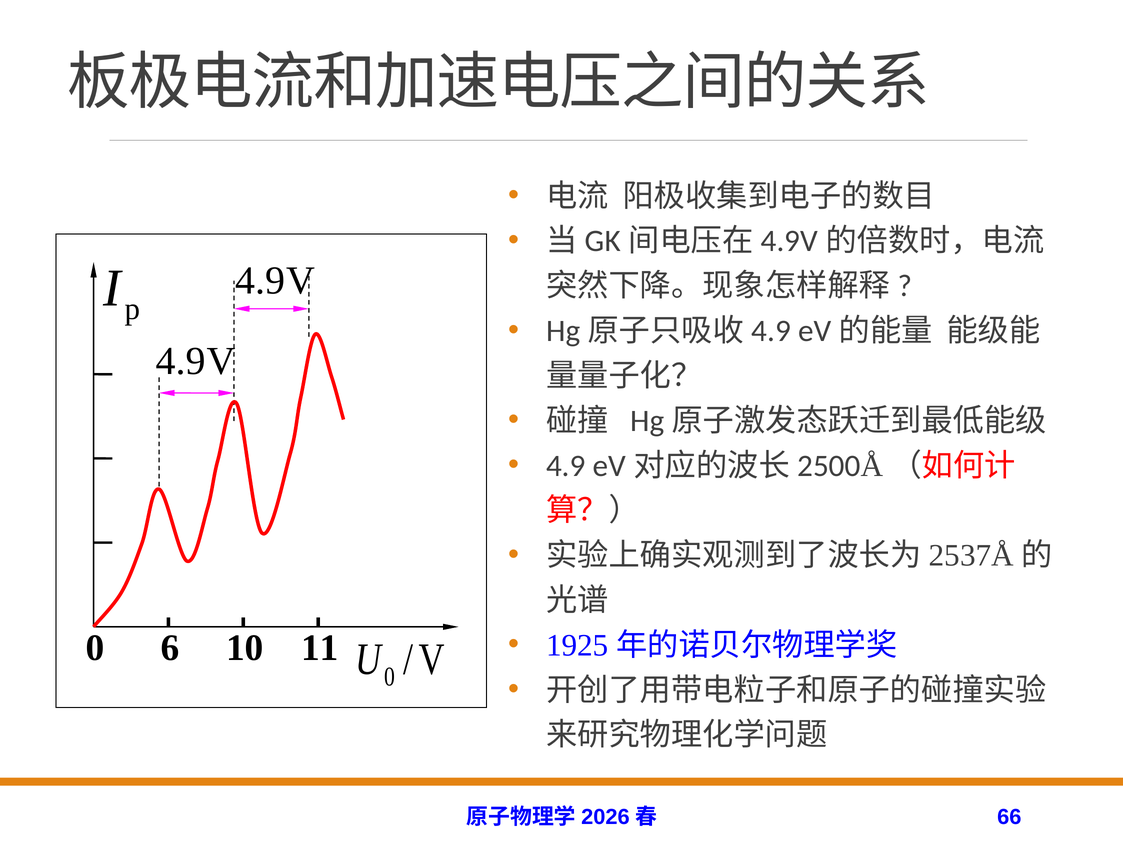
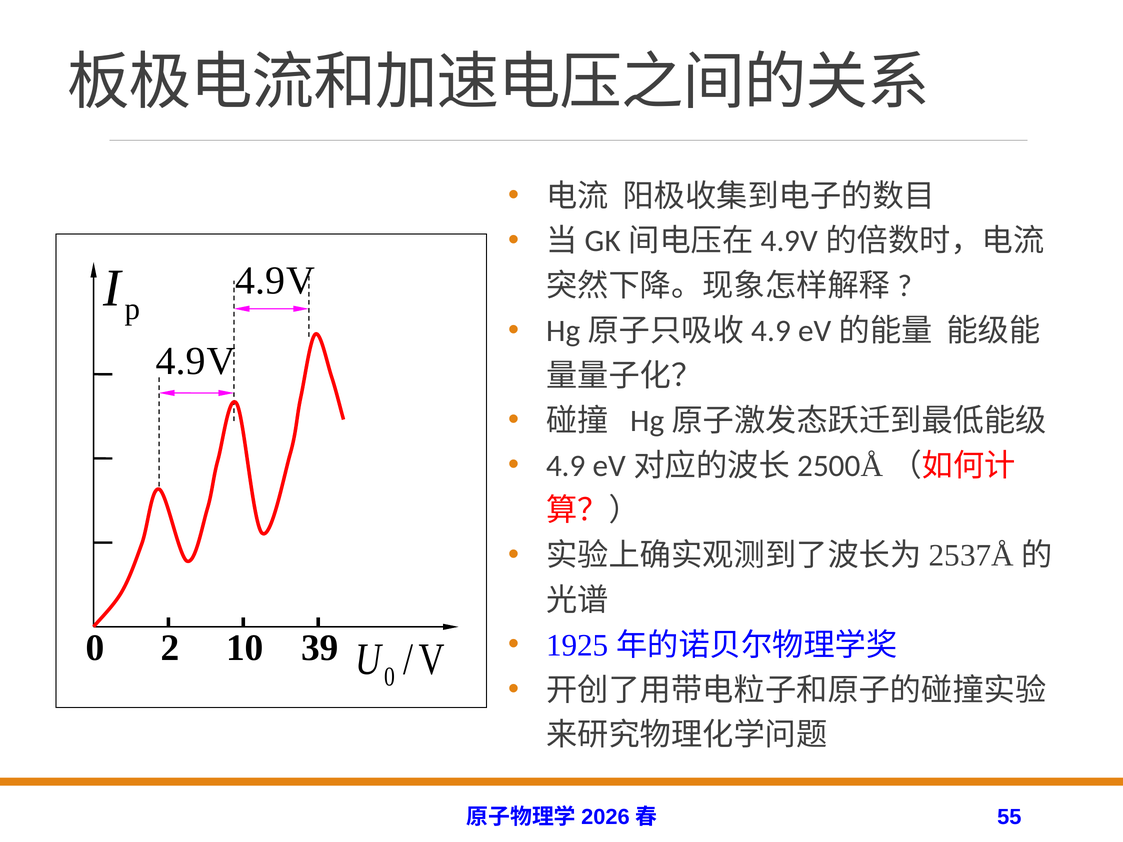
6: 6 -> 2 (170, 648)
11: 11 -> 39 (320, 648)
66: 66 -> 55 (1009, 817)
